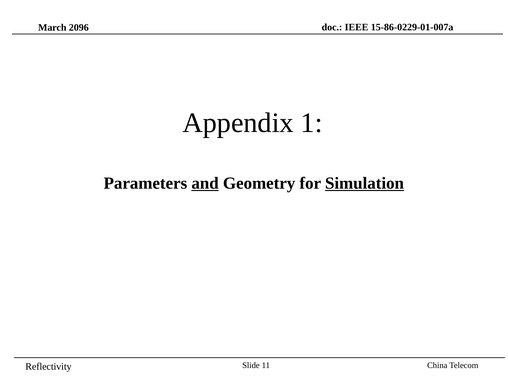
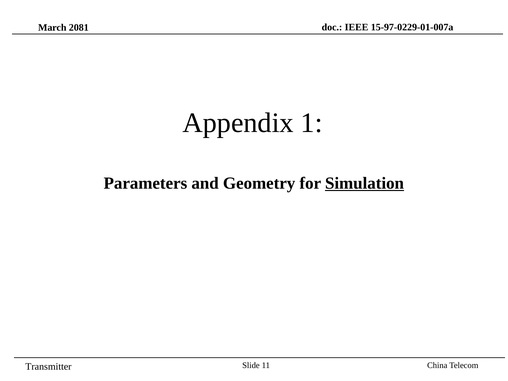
2096: 2096 -> 2081 (79, 28)
15-86-0229-01-007a: 15-86-0229-01-007a -> 15-97-0229-01-007a (412, 27)
and underline: present -> none (205, 183)
Reflectivity: Reflectivity -> Transmitter (48, 367)
